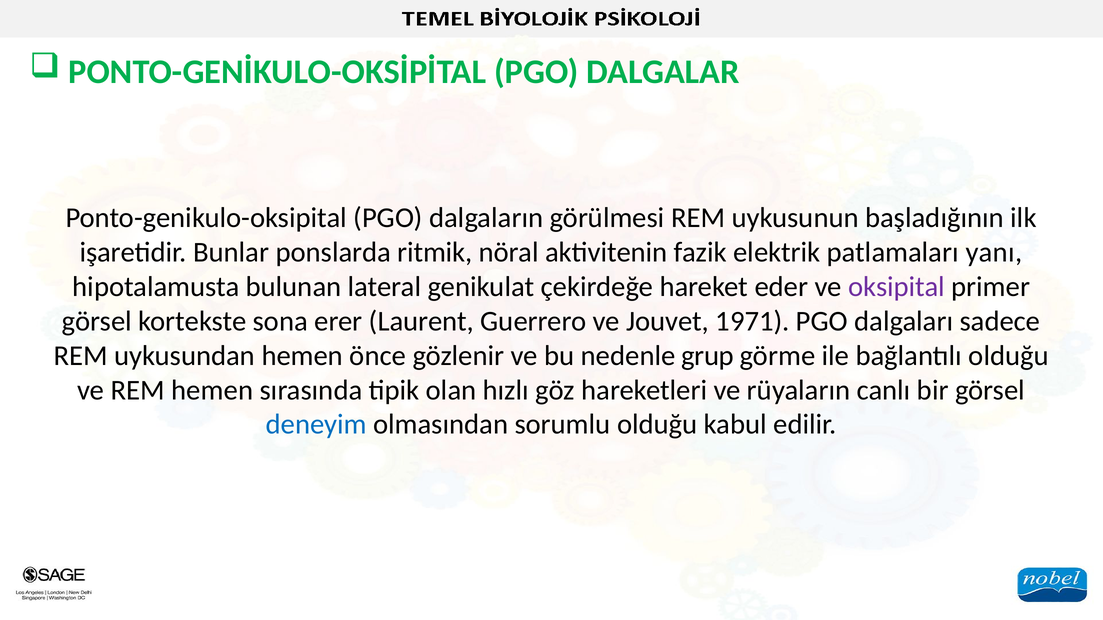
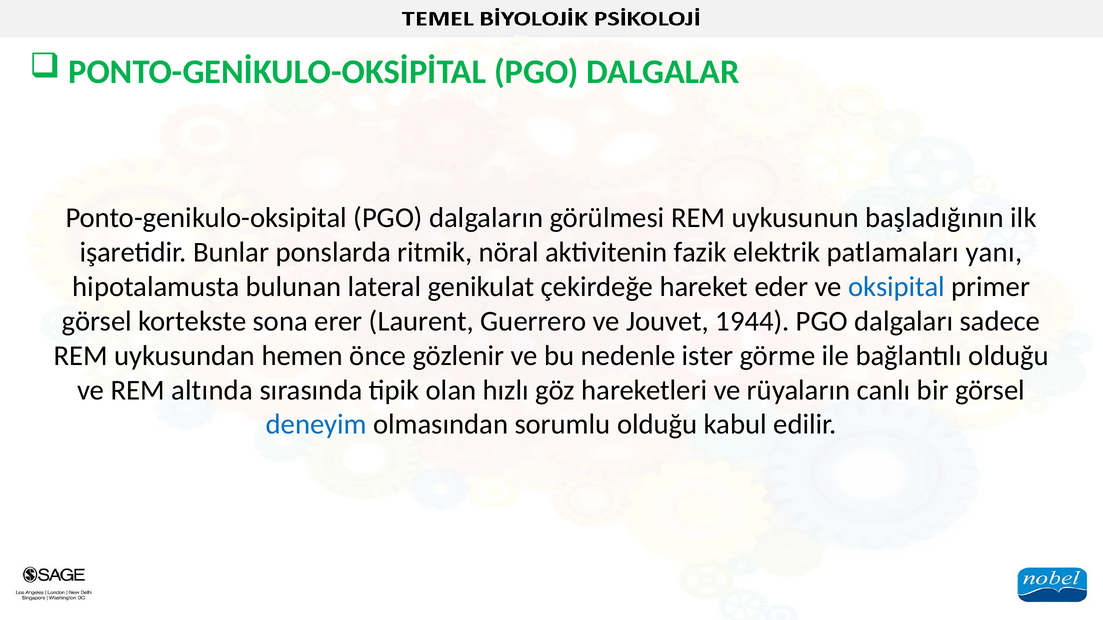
oksipital colour: purple -> blue (896, 287)
1971: 1971 -> 1944 (752, 321)
grup: grup -> ister (708, 356)
REM hemen: hemen -> altında (212, 390)
